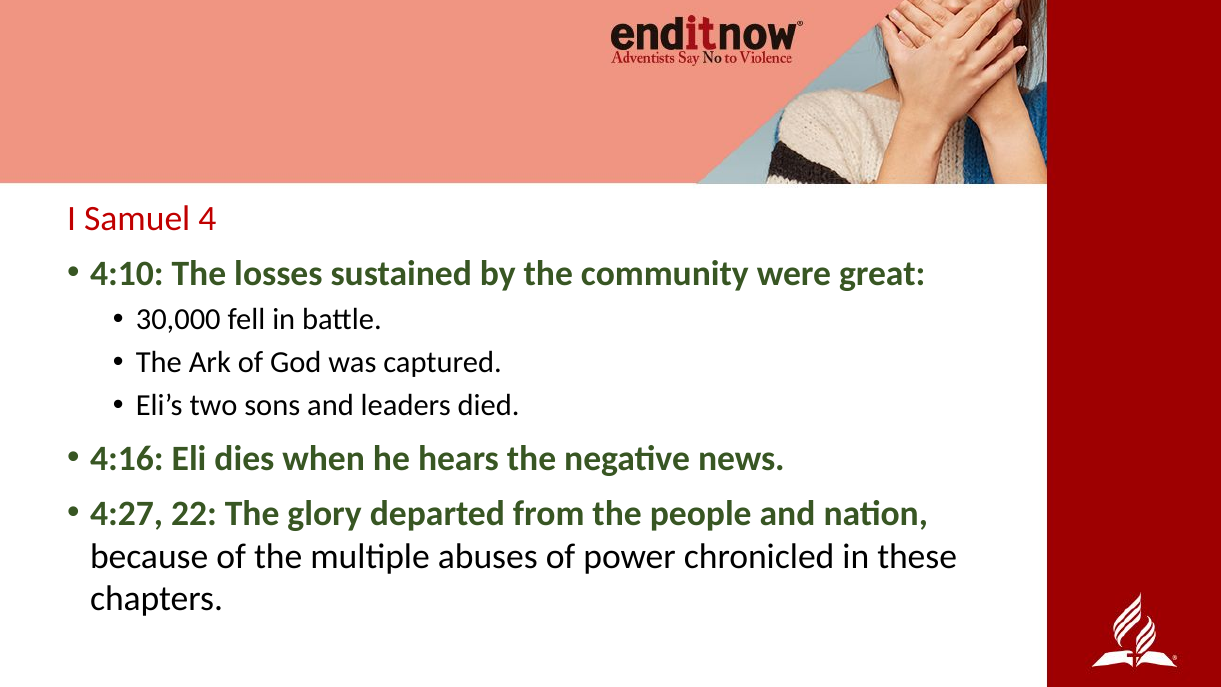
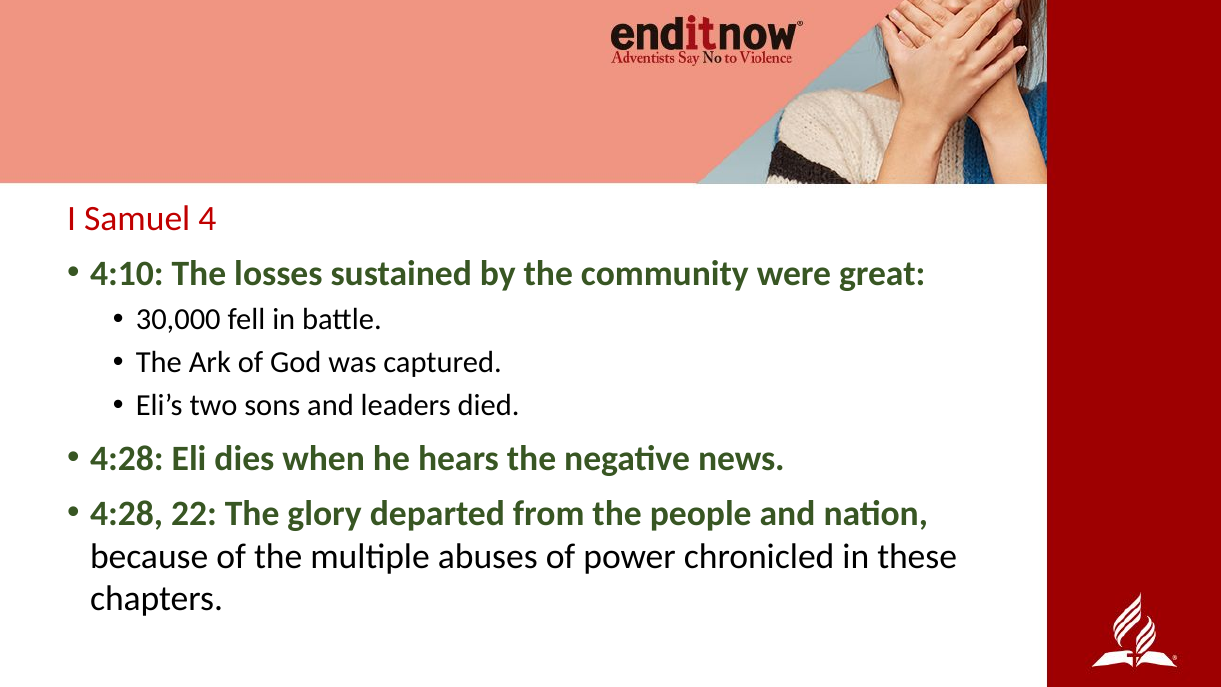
4:16: 4:16 -> 4:28 (127, 458)
4:27: 4:27 -> 4:28 (127, 514)
